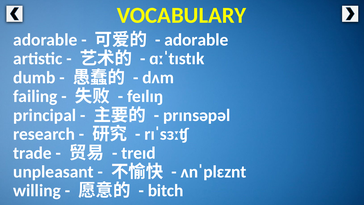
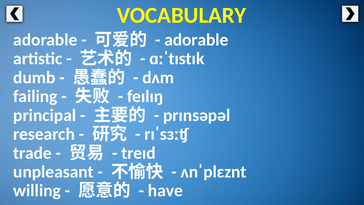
bitch: bitch -> have (165, 191)
